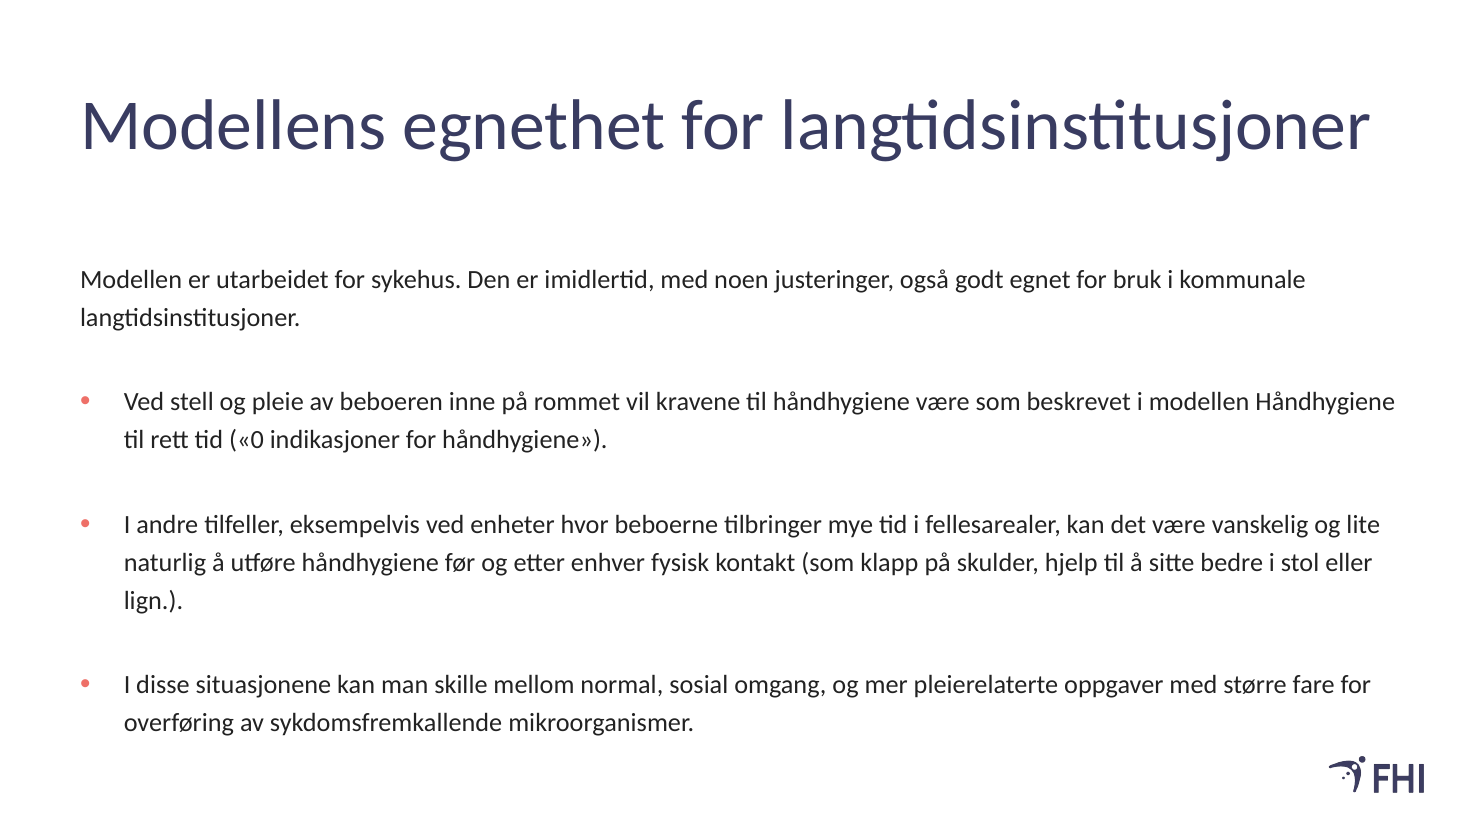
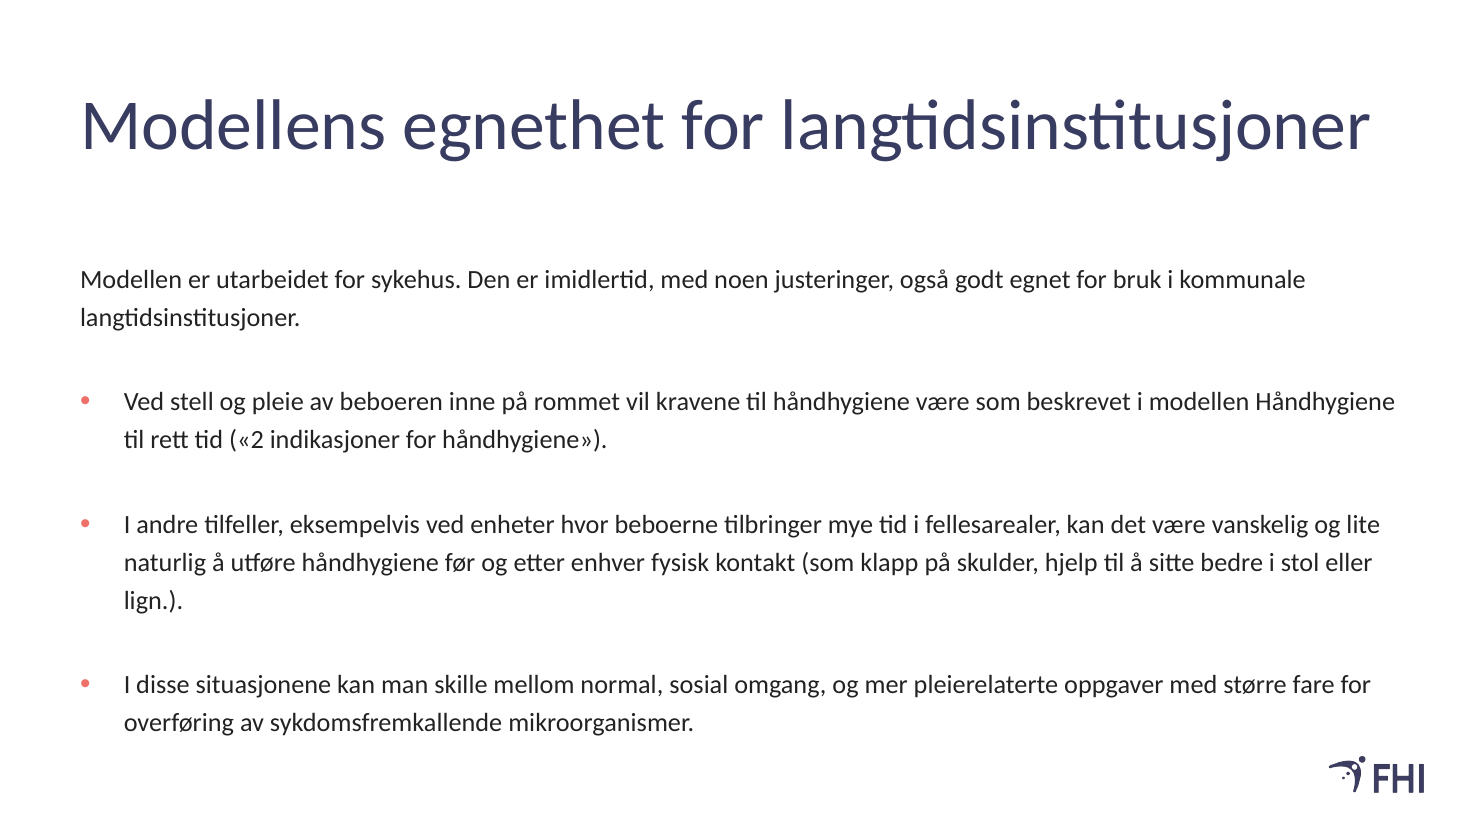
0: 0 -> 2 (246, 440)
